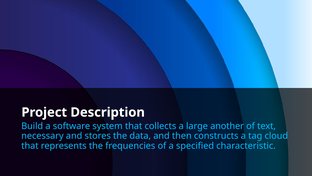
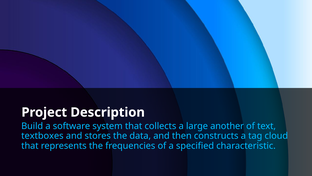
necessary: necessary -> textboxes (42, 136)
